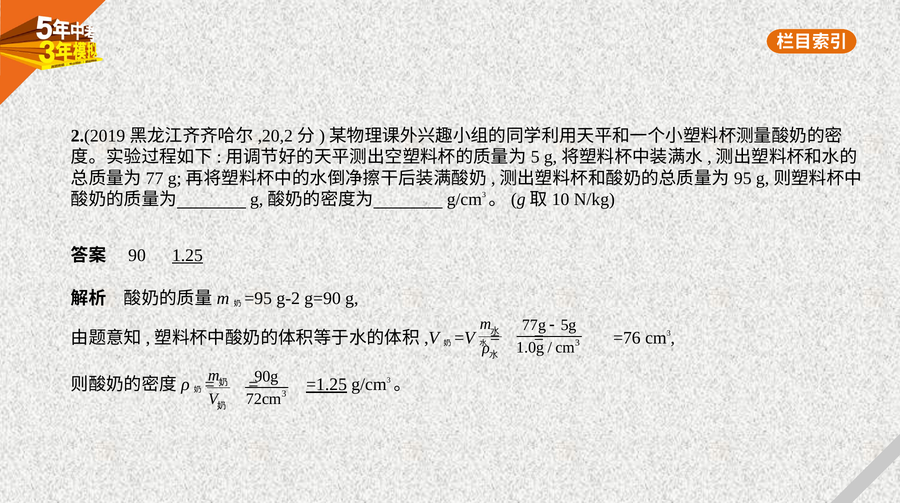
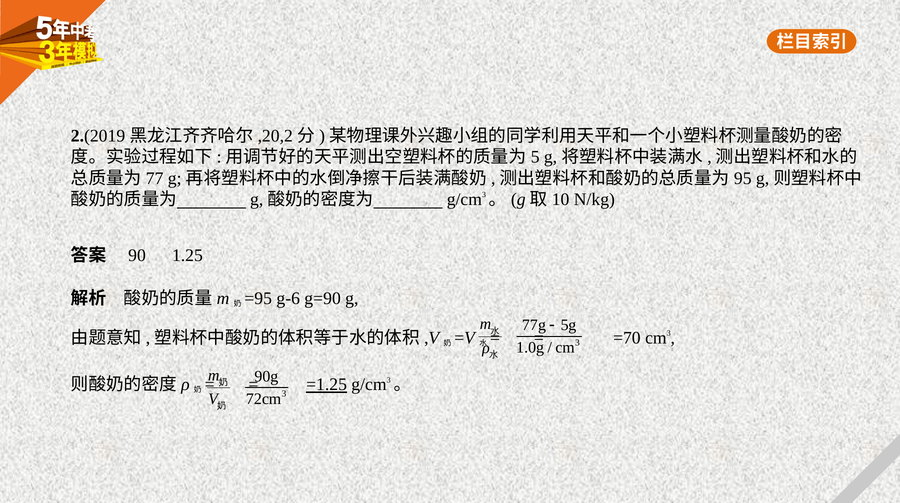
1.25 underline: present -> none (187, 255)
g-2: g-2 -> g-6 (288, 299)
=76: =76 -> =70 (627, 338)
